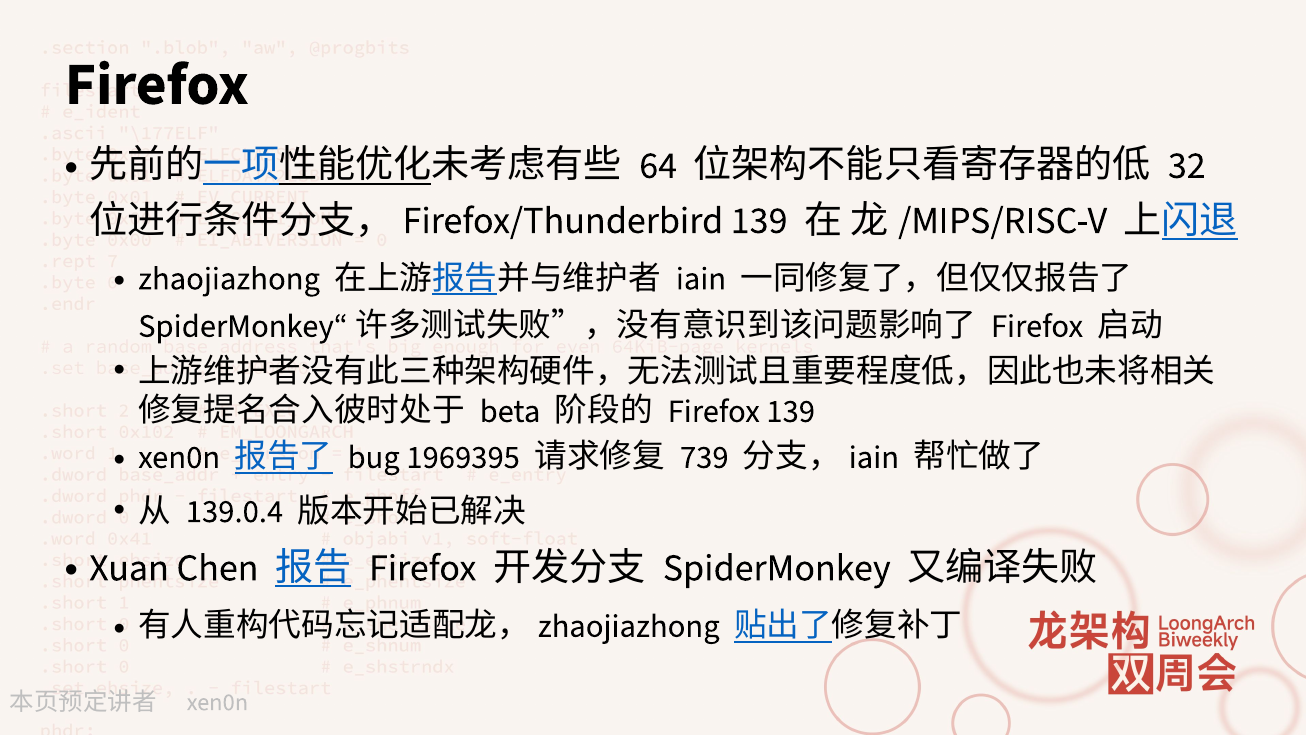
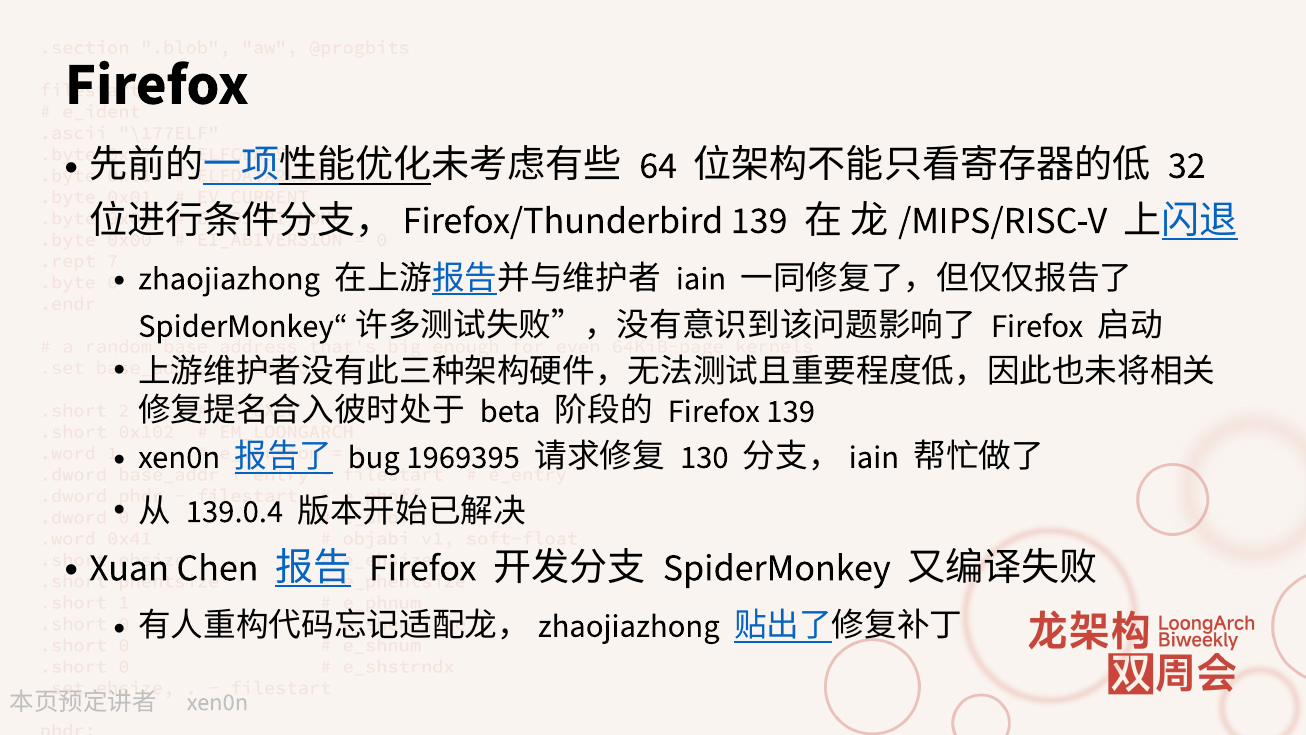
739: 739 -> 130 (704, 457)
